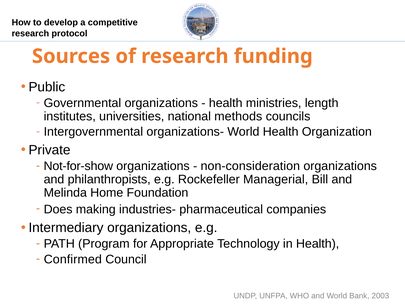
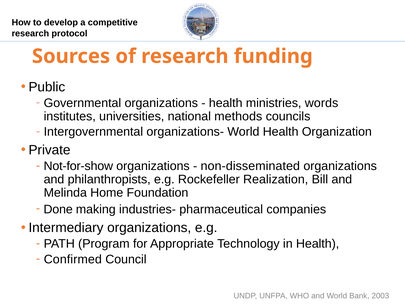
length: length -> words (322, 103)
non-consideration: non-consideration -> non-disseminated (250, 166)
Managerial: Managerial -> Realization (276, 179)
Does: Does -> Done (58, 209)
